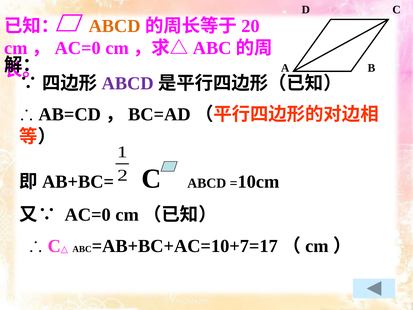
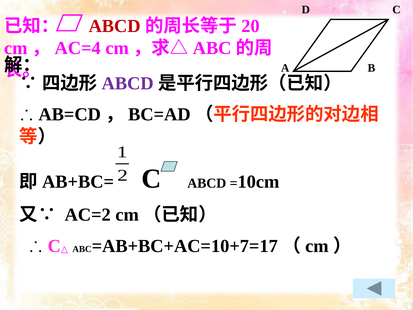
ABCD colour: orange -> red (115, 26)
AC=0: AC=0 -> AC=4 (78, 48)
AC=0: AC=0 -> AC=2 (88, 215)
